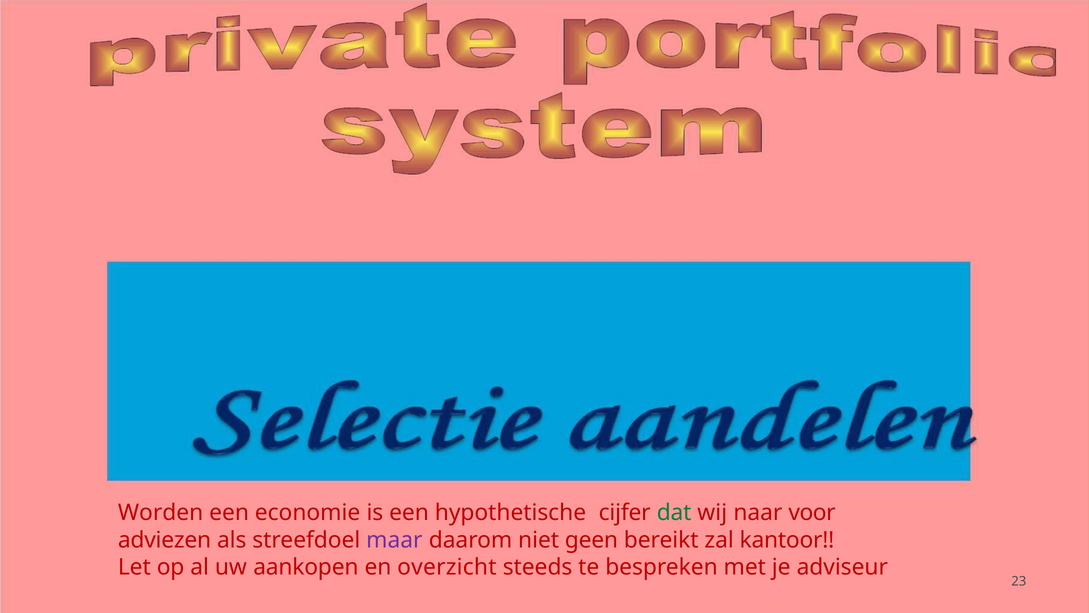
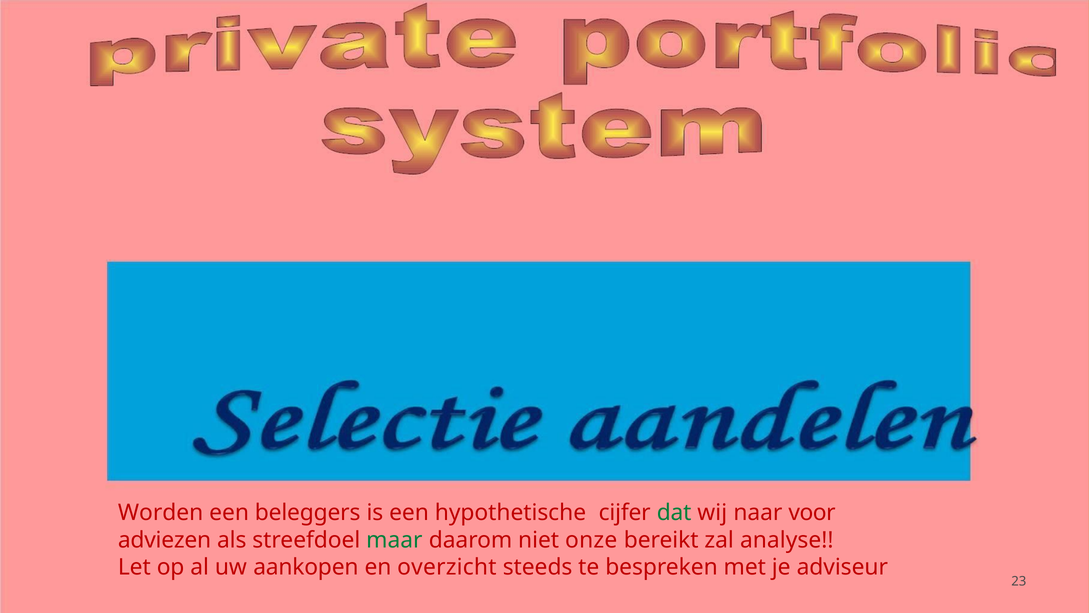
economie: economie -> beleggers (308, 512)
maar colour: purple -> green (394, 540)
geen: geen -> onze (591, 540)
kantoor: kantoor -> analyse (787, 540)
